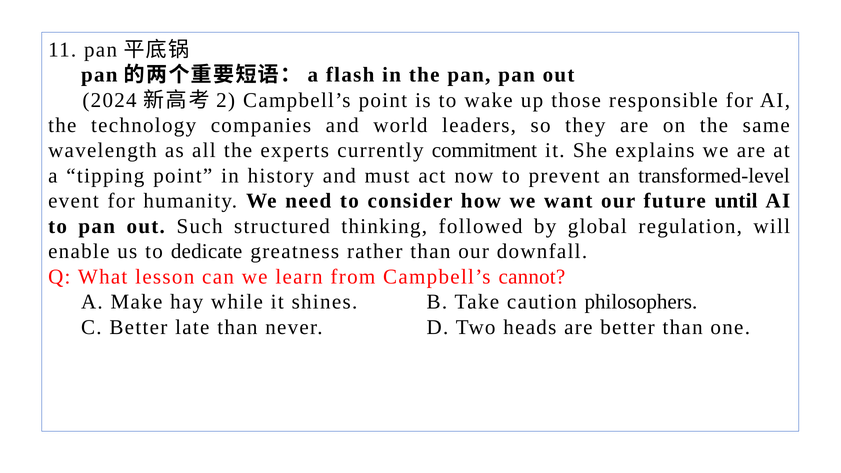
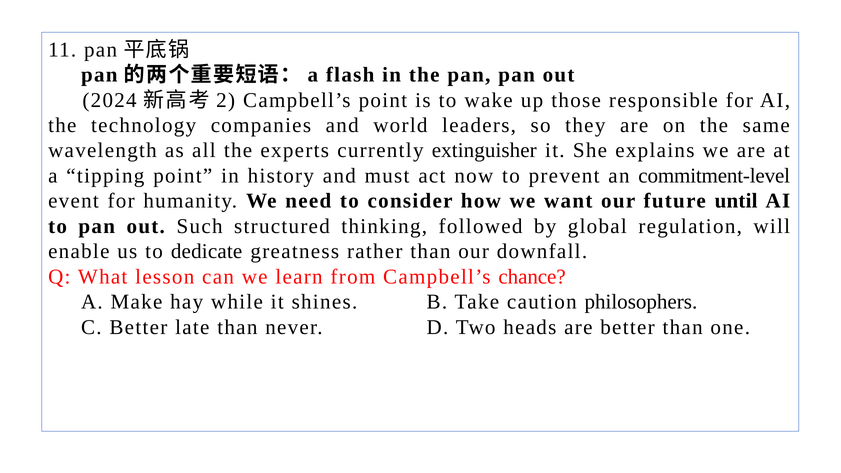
commitment: commitment -> extinguisher (484, 151)
transformed-level: transformed-level -> commitment-level (714, 176)
cannot: cannot -> chance (532, 277)
